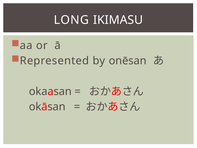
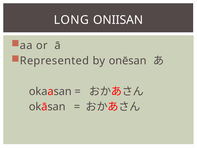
IKIMASU: IKIMASU -> ONIISAN (118, 20)
